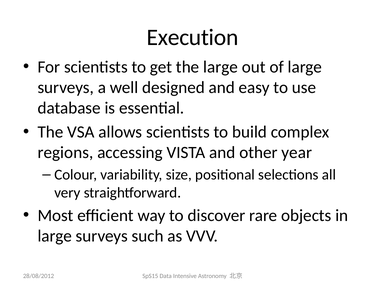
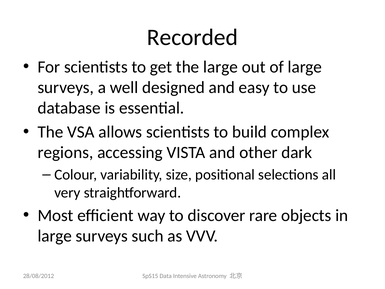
Execution: Execution -> Recorded (192, 37)
year: year -> dark (297, 152)
